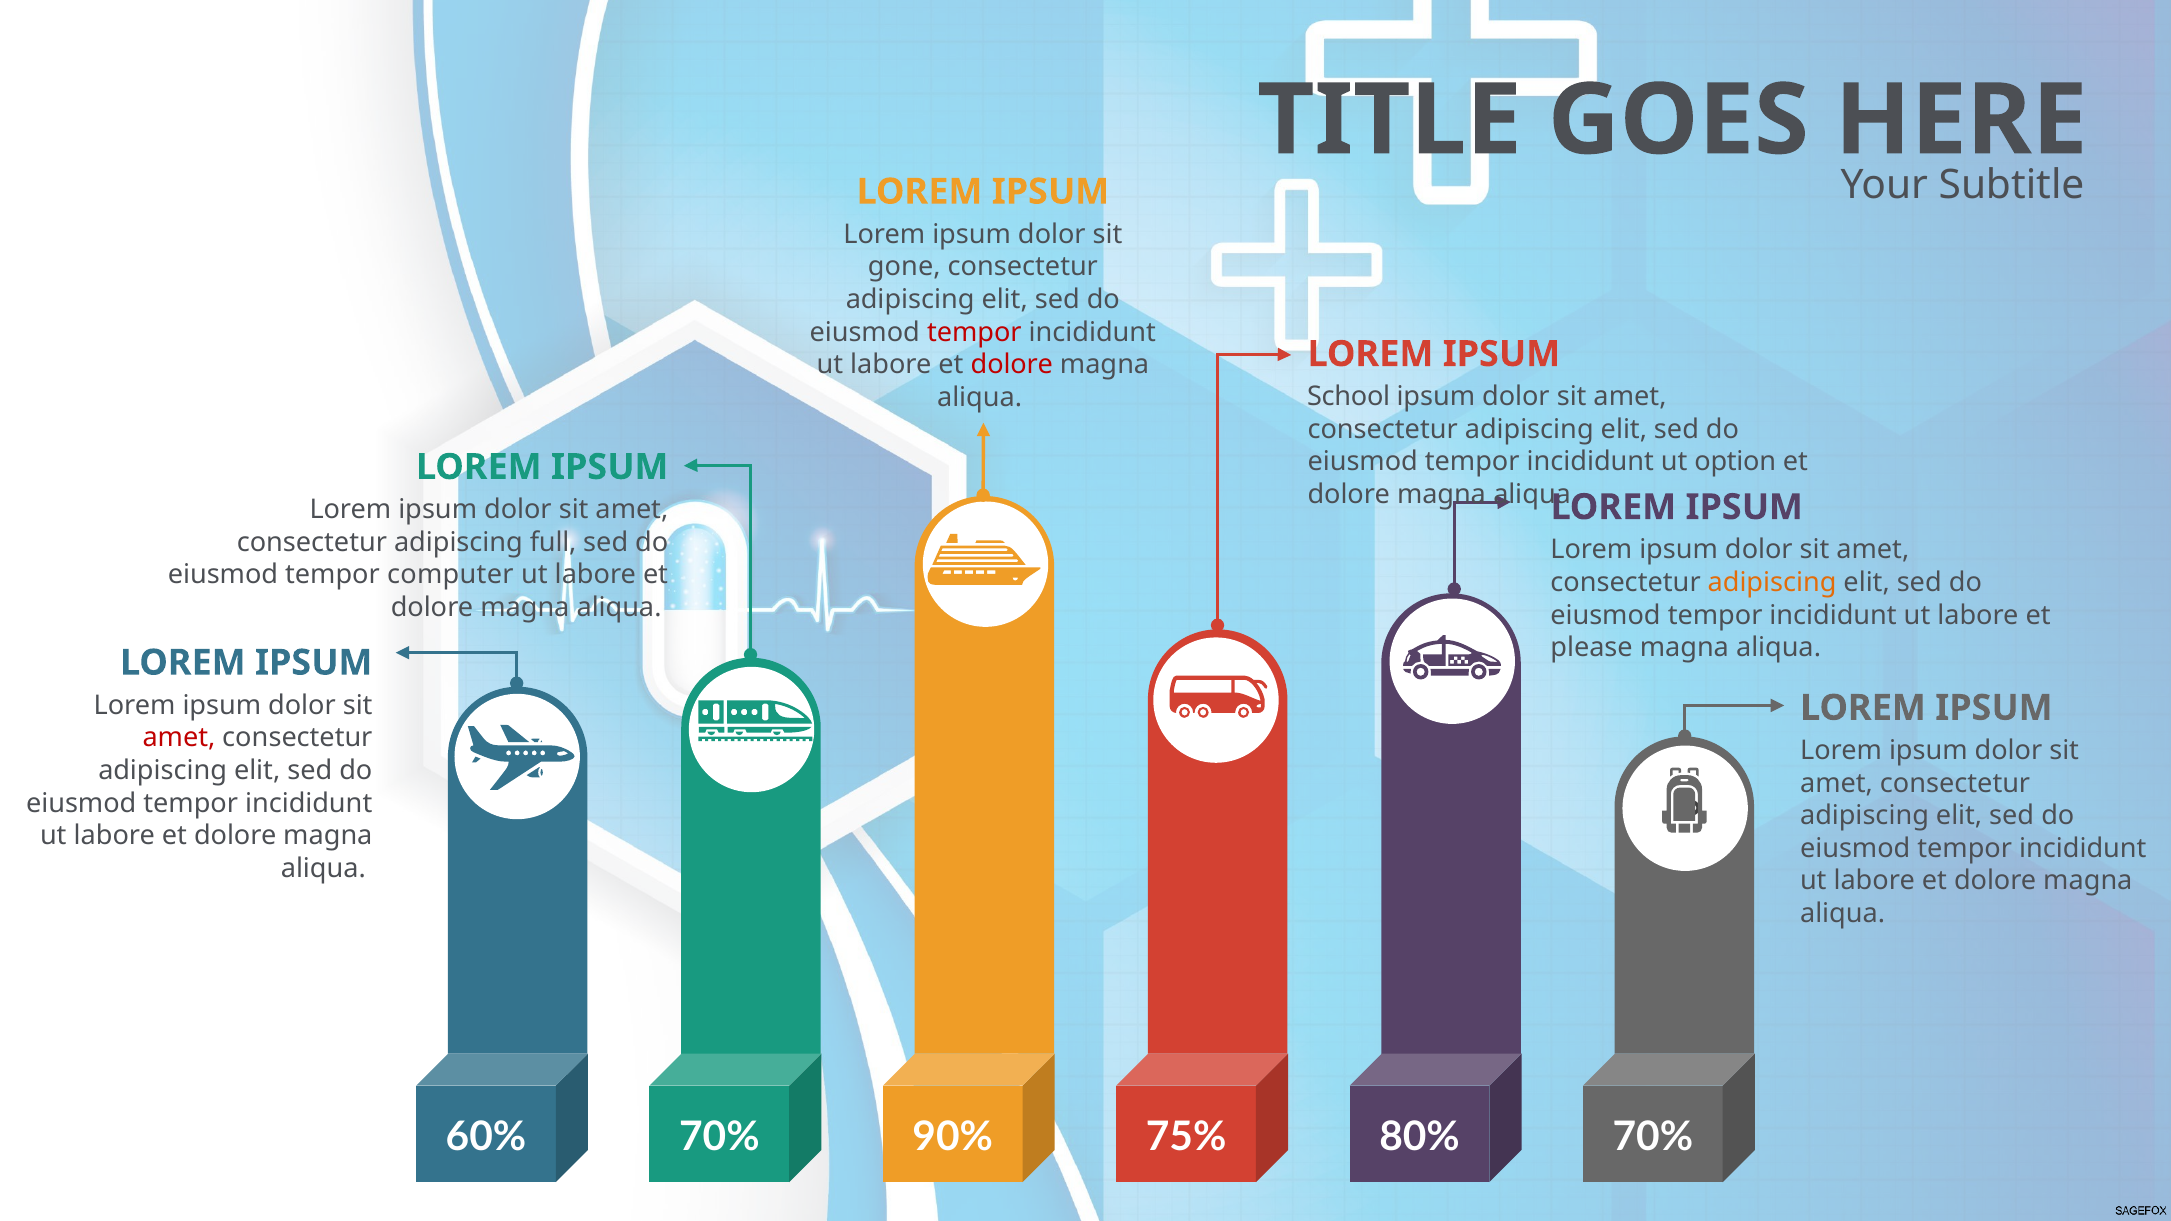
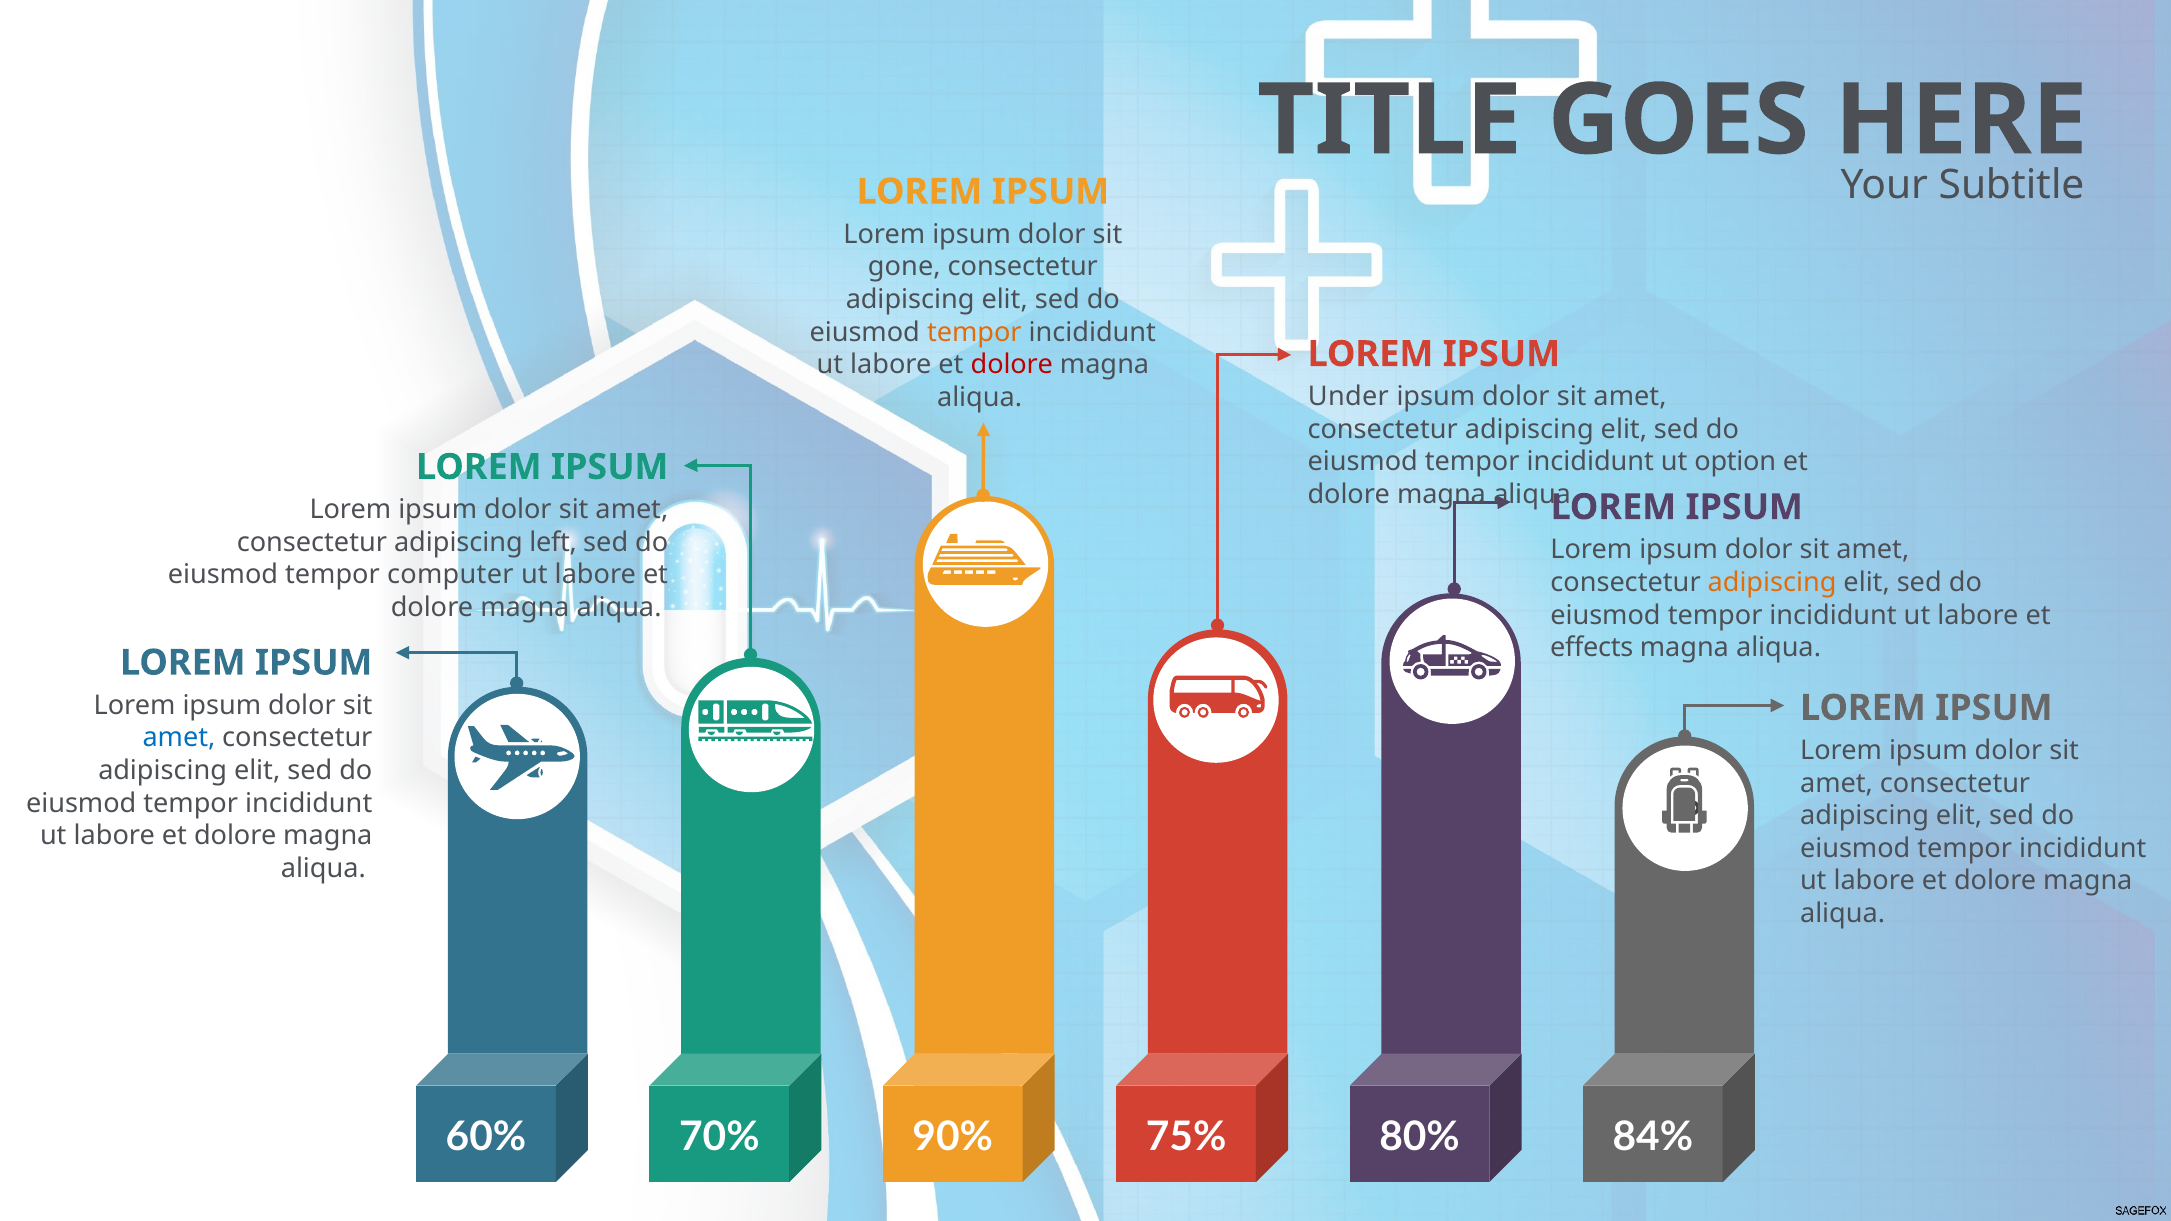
tempor colour: red -> orange (974, 332)
School: School -> Under (1348, 397)
full: full -> left (553, 542)
please: please -> effects (1592, 648)
amet colour: red -> blue (179, 738)
70%: 70% -> 84% (1653, 1137)
